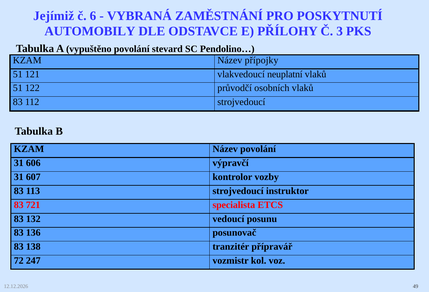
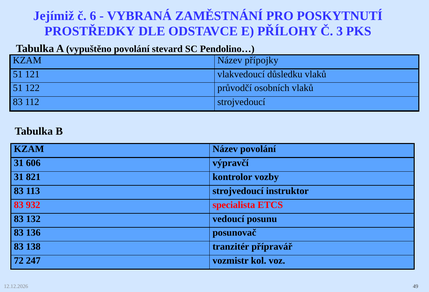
AUTOMOBILY: AUTOMOBILY -> PROSTŘEDKY (90, 31)
neuplatní: neuplatní -> důsledku (285, 74)
607: 607 -> 821 (33, 177)
721: 721 -> 932 (33, 205)
